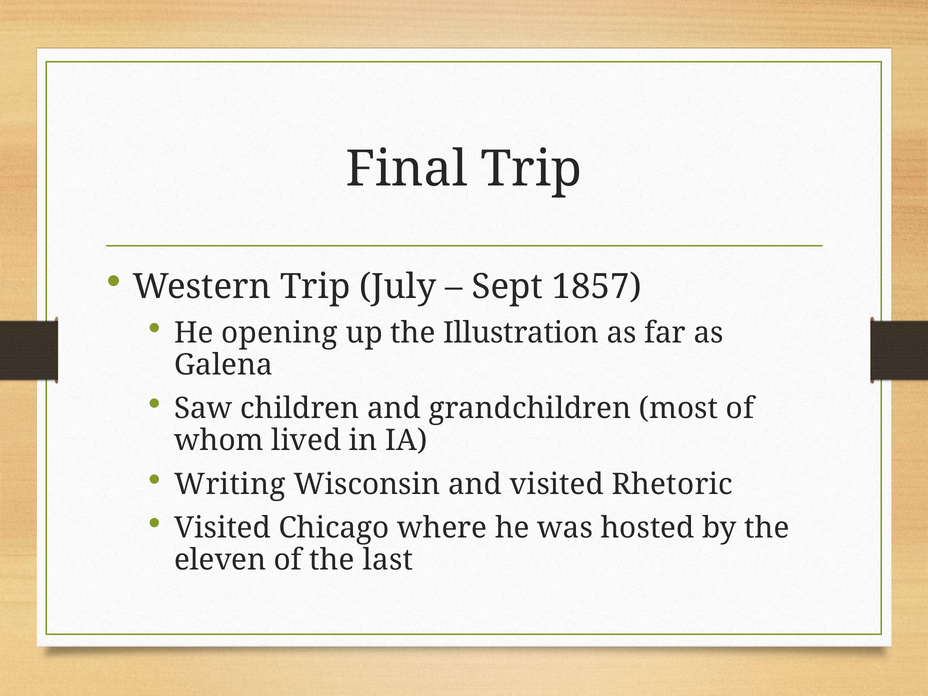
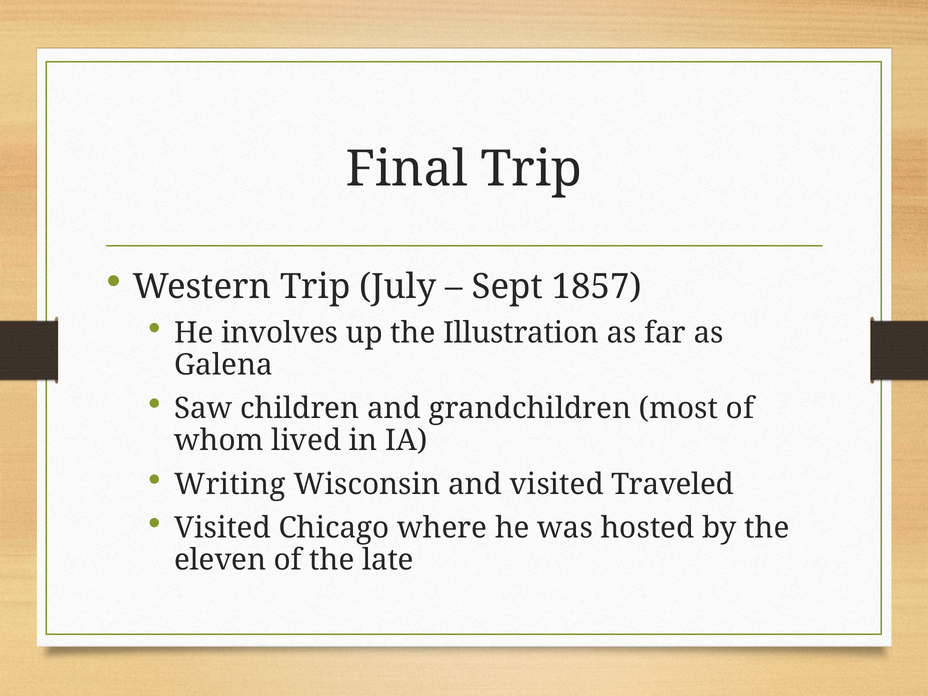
opening: opening -> involves (280, 333)
Rhetoric: Rhetoric -> Traveled (673, 484)
last: last -> late (388, 560)
